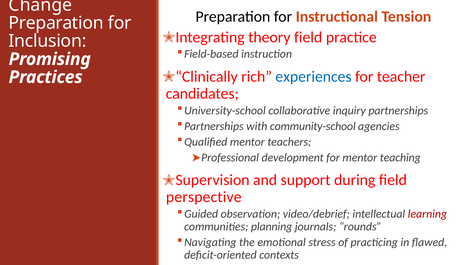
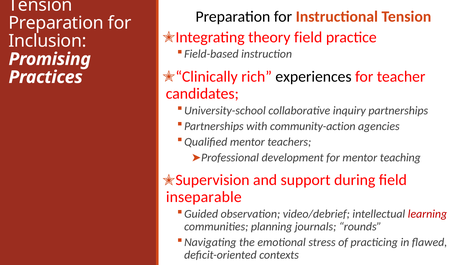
Change: Change -> Tension (40, 5)
experiences colour: blue -> black (313, 77)
community-school: community-school -> community-action (313, 126)
perspective: perspective -> inseparable (204, 197)
